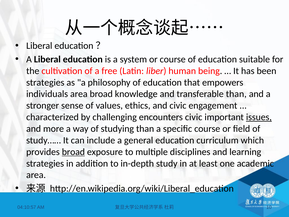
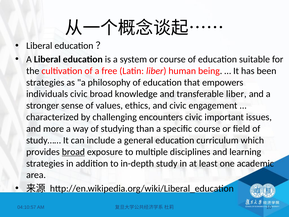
individuals area: area -> civic (79, 94)
transferable than: than -> liber (236, 94)
issues underline: present -> none (259, 117)
